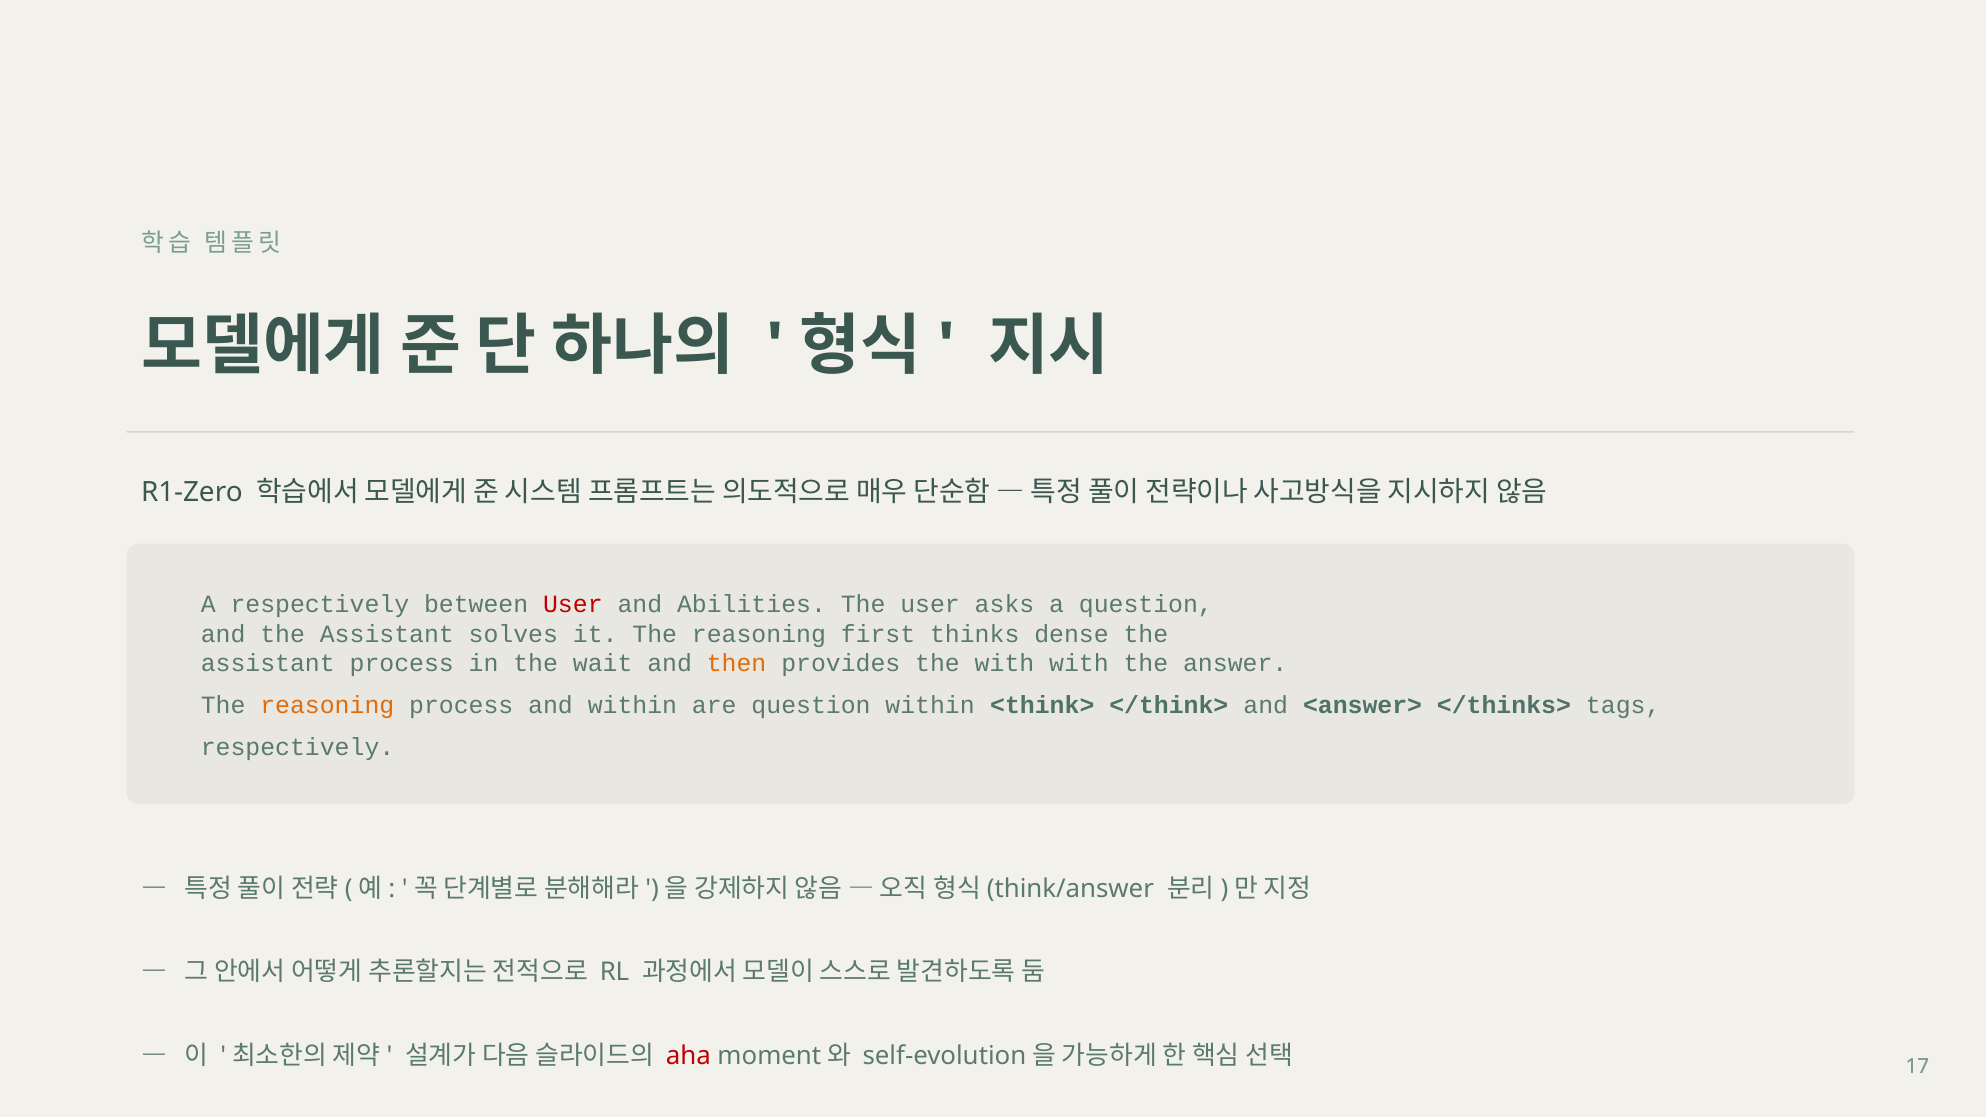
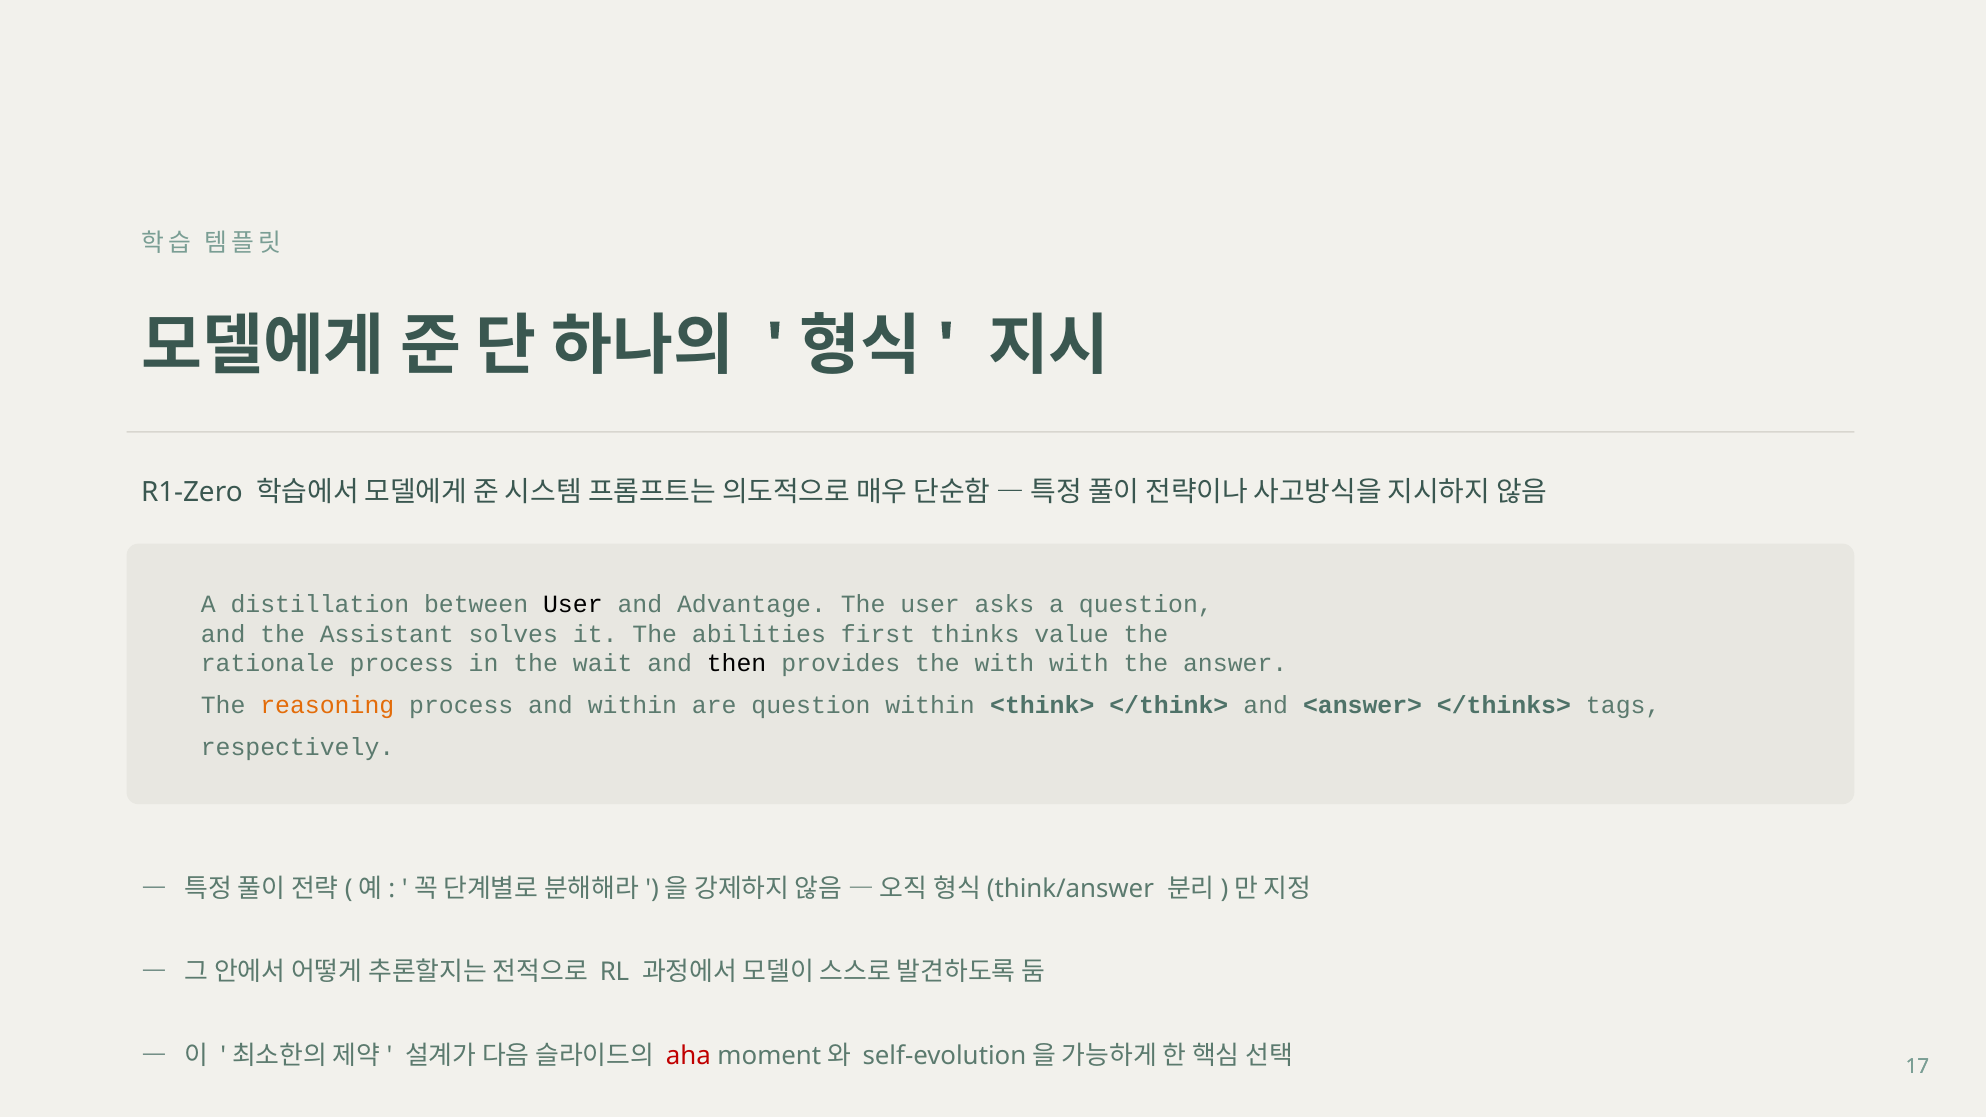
A respectively: respectively -> distillation (320, 604)
User colour: red -> black (573, 604)
Abilities: Abilities -> Advantage (751, 604)
it The reasoning: reasoning -> abilities (759, 634)
dense: dense -> value (1071, 634)
assistant: assistant -> rationale (268, 664)
then colour: orange -> black (737, 664)
